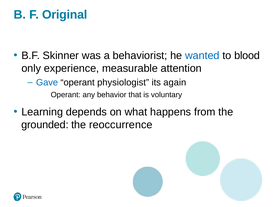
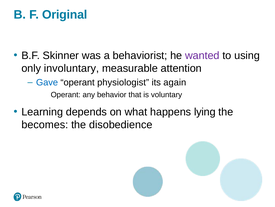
wanted colour: blue -> purple (202, 55)
blood: blood -> using (247, 55)
experience: experience -> involuntary (72, 68)
from: from -> lying (205, 111)
grounded: grounded -> becomes (45, 124)
reoccurrence: reoccurrence -> disobedience (121, 124)
